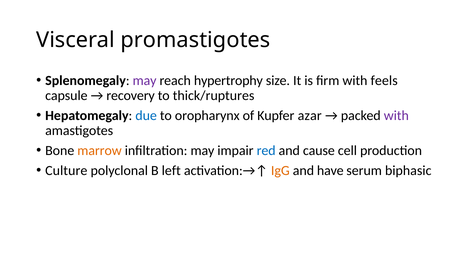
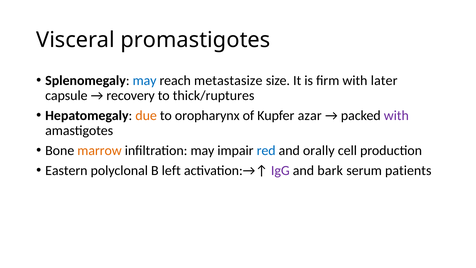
may colour: purple -> blue (145, 80)
hypertrophy: hypertrophy -> metastasize (228, 80)
feels: feels -> later (384, 80)
due colour: blue -> orange (146, 115)
cause: cause -> orally (319, 150)
Culture: Culture -> Eastern (66, 170)
IgG colour: orange -> purple (280, 170)
have: have -> bark (330, 170)
biphasic: biphasic -> patients (408, 170)
